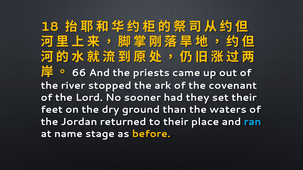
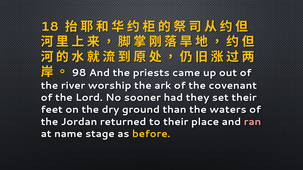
66: 66 -> 98 (79, 73)
stopped: stopped -> worship (110, 86)
ran colour: light blue -> pink (252, 122)
